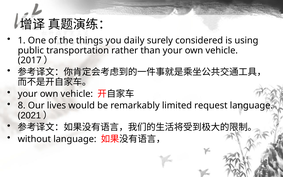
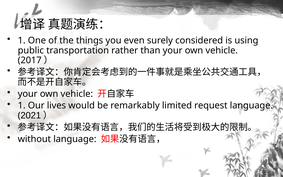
daily: daily -> even (134, 40)
8: 8 -> 1 (22, 105)
